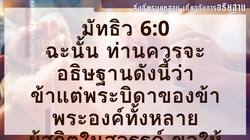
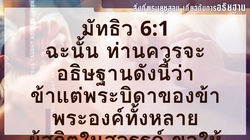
6:0: 6:0 -> 6:1 (155, 29)
